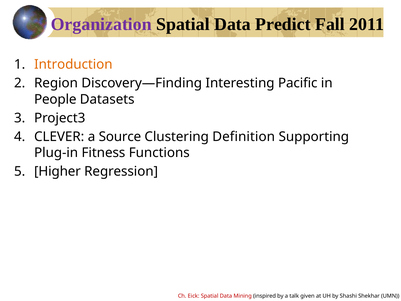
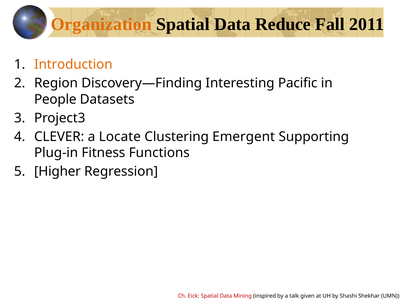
Organization colour: purple -> orange (101, 24)
Predict: Predict -> Reduce (283, 24)
Source: Source -> Locate (120, 137)
Definition: Definition -> Emergent (244, 137)
